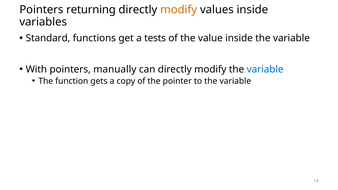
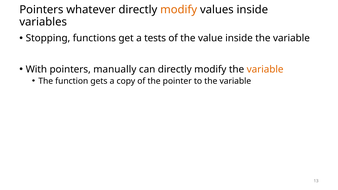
returning: returning -> whatever (91, 10)
Standard: Standard -> Stopping (48, 38)
variable colour: blue -> orange (265, 69)
